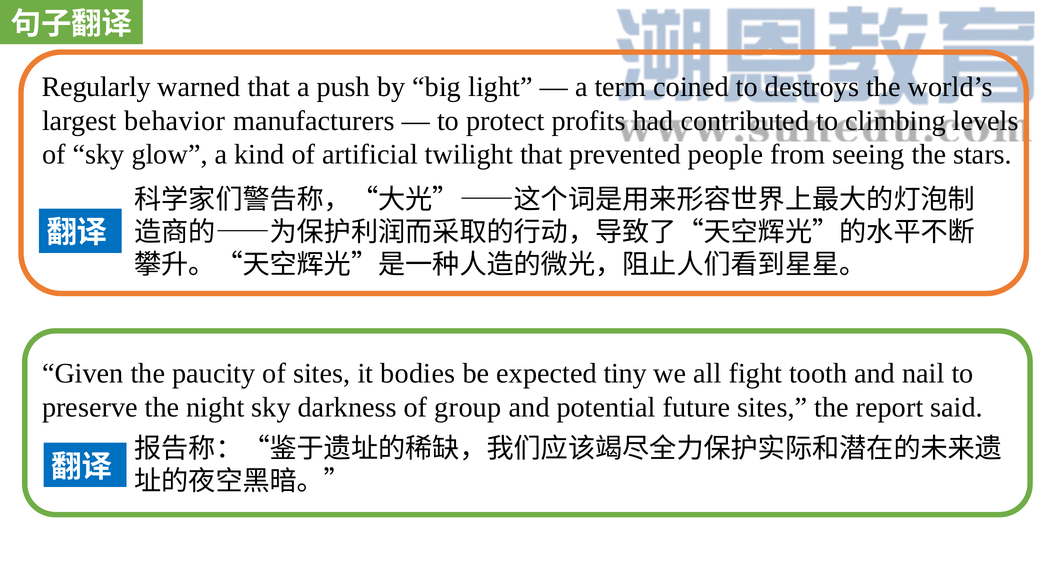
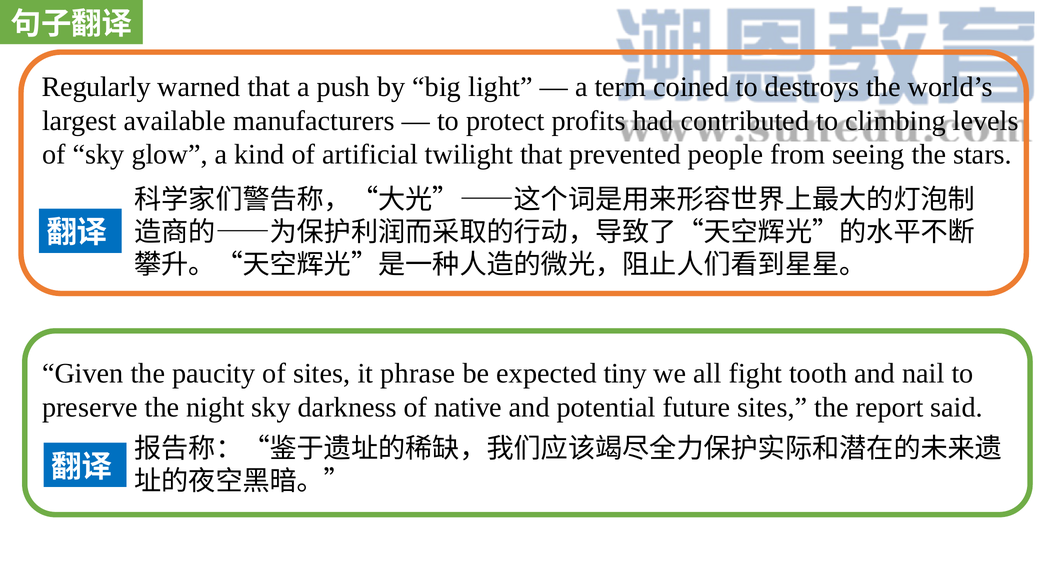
behavior: behavior -> available (175, 121)
bodies: bodies -> phrase (418, 373)
group: group -> native (468, 407)
